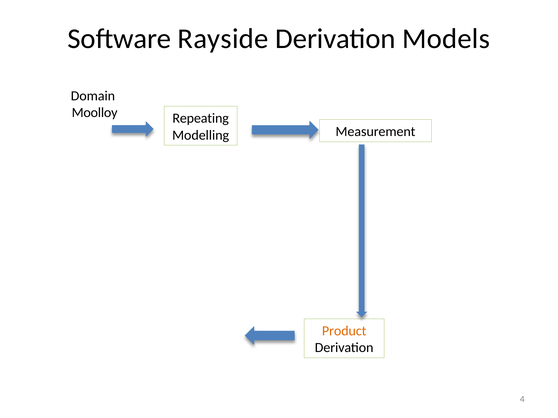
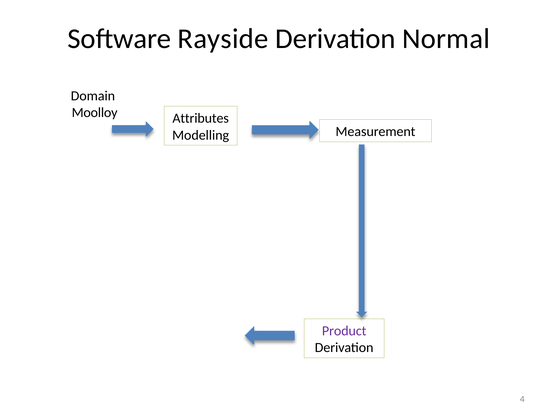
Models: Models -> Normal (446, 39)
Repeating: Repeating -> Attributes (201, 119)
Product colour: orange -> purple (344, 331)
